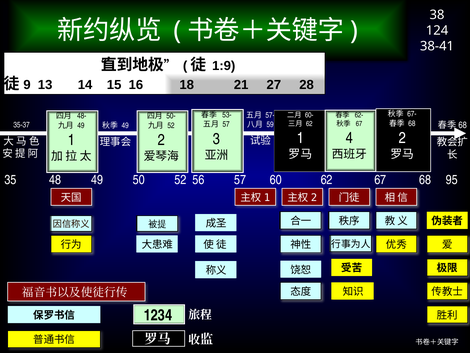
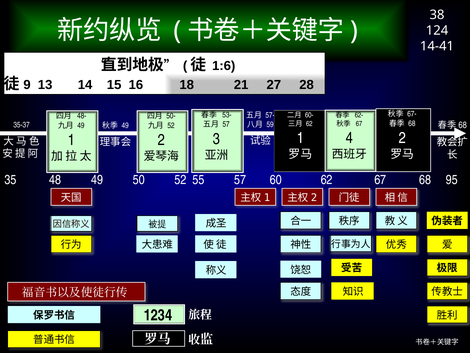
38-41: 38-41 -> 14-41 (437, 46)
1:9: 1:9 -> 1:6 (224, 66)
56: 56 -> 55 (198, 179)
